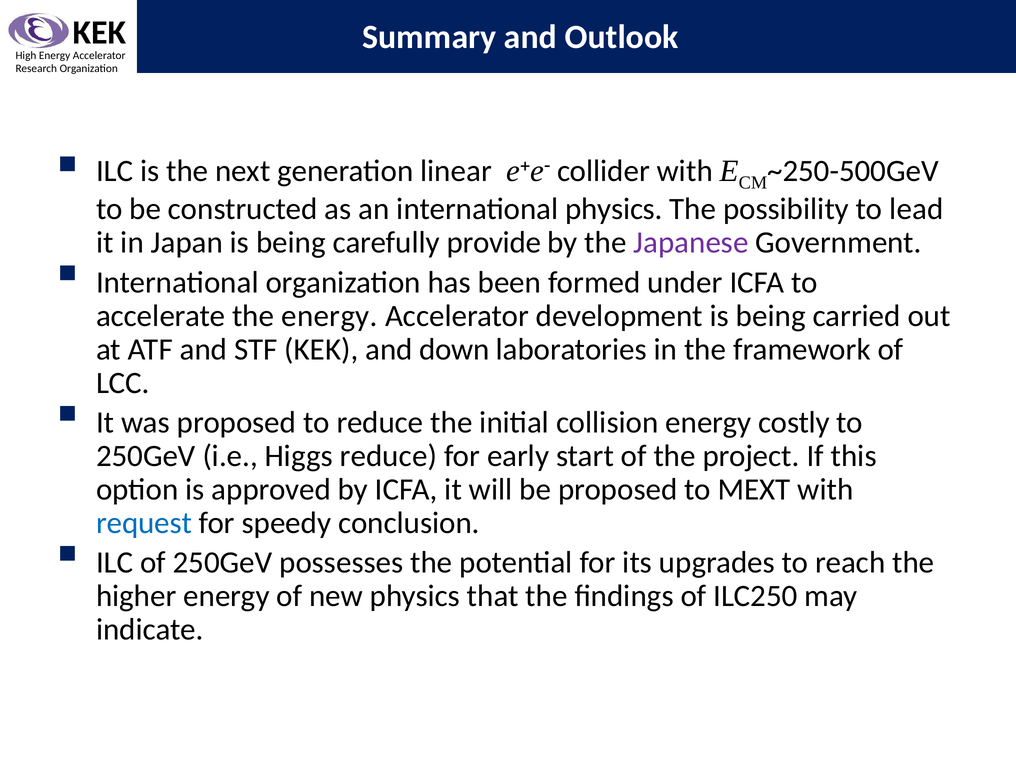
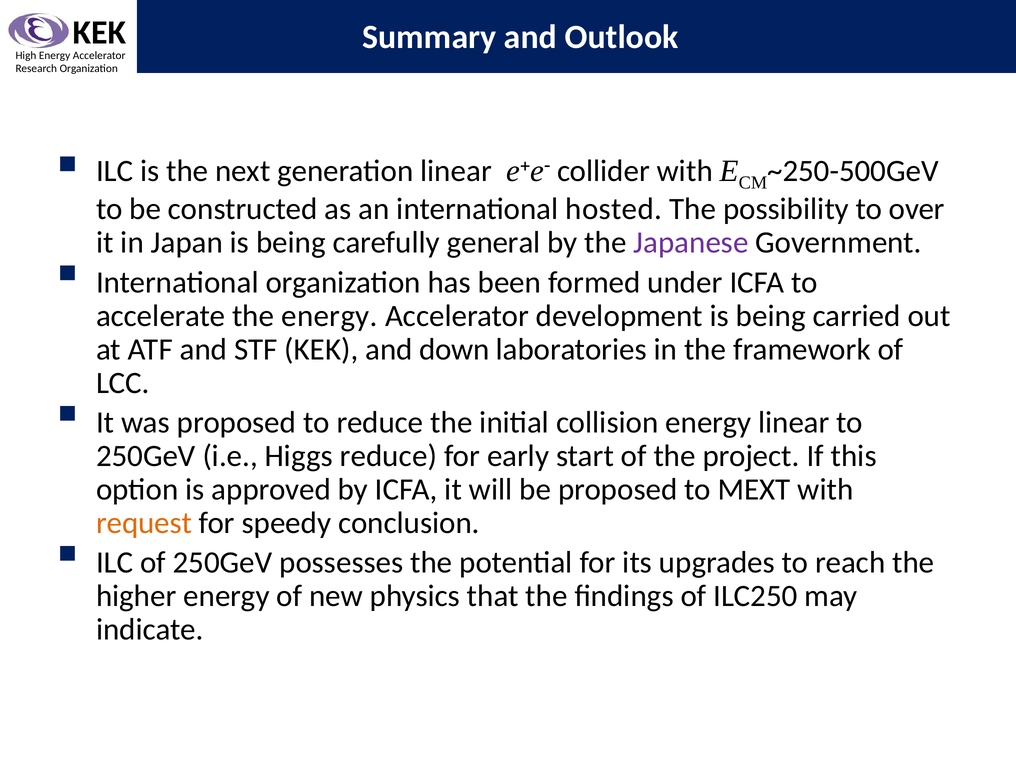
international physics: physics -> hosted (614, 209)
lead: lead -> over (917, 209)
provide: provide -> general (494, 243)
energy costly: costly -> linear (794, 422)
request colour: blue -> orange (144, 523)
